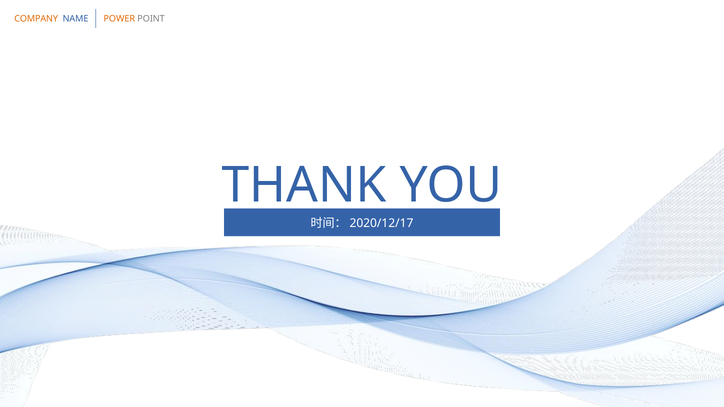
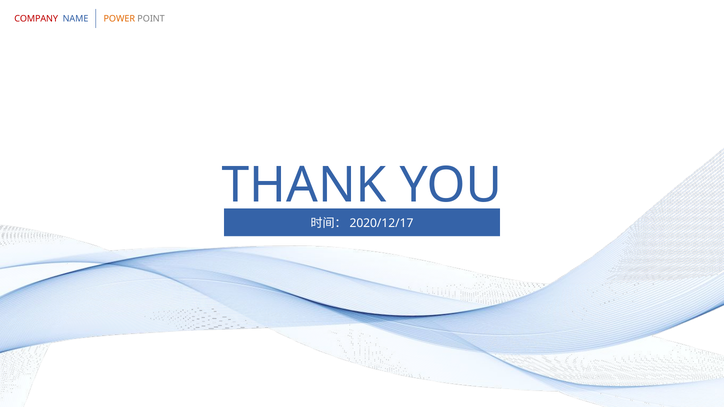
COMPANY colour: orange -> red (36, 19)
